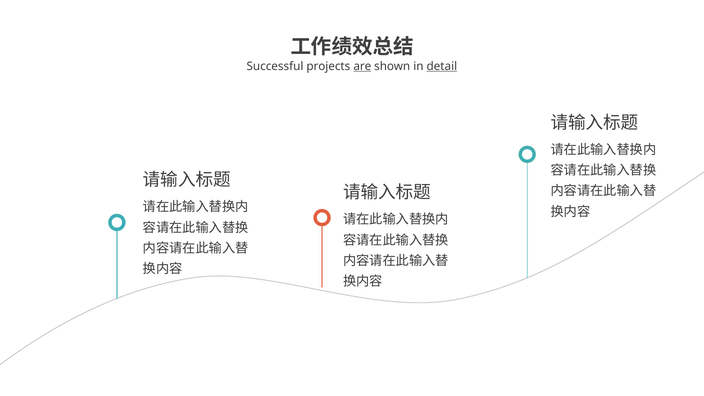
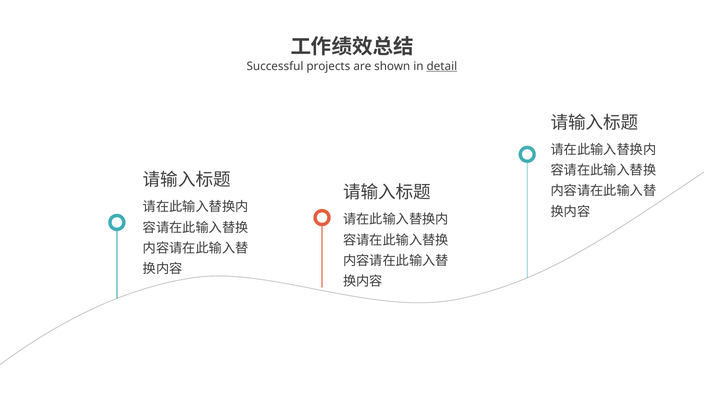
are underline: present -> none (362, 66)
